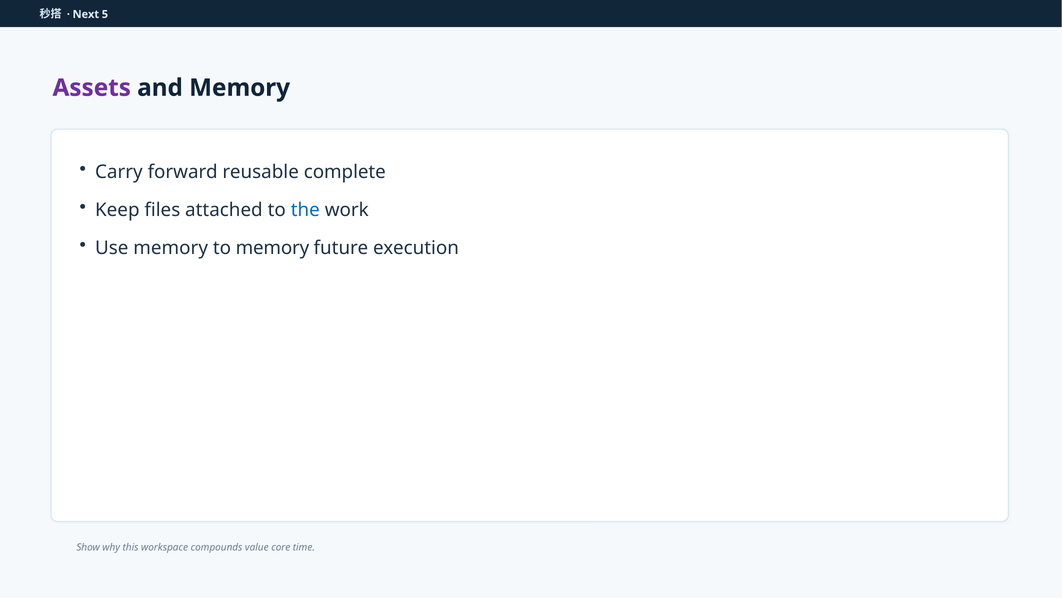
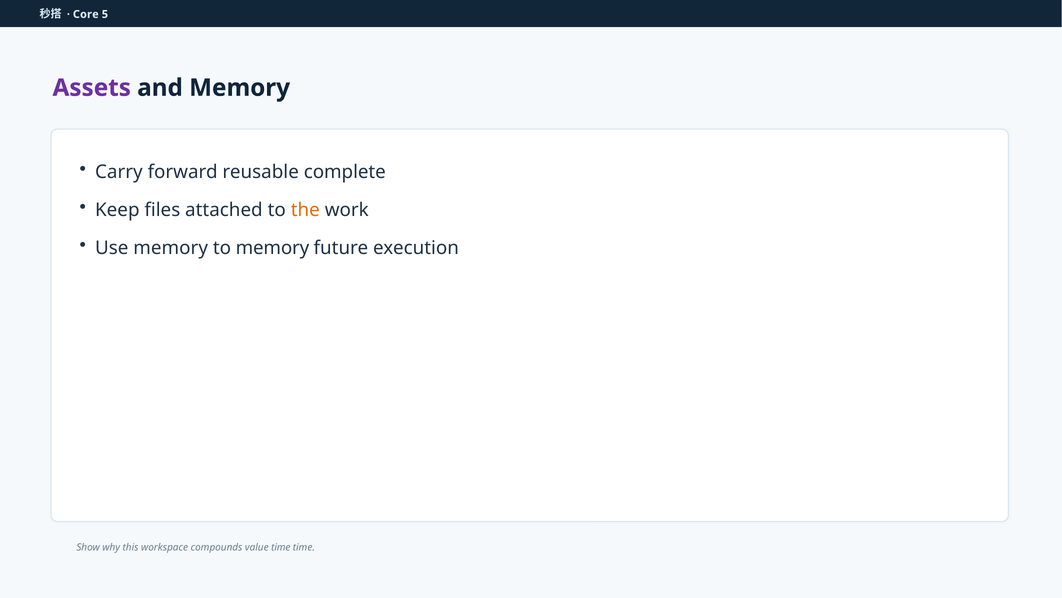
Next: Next -> Core (86, 14)
the colour: blue -> orange (305, 210)
value core: core -> time (281, 547)
